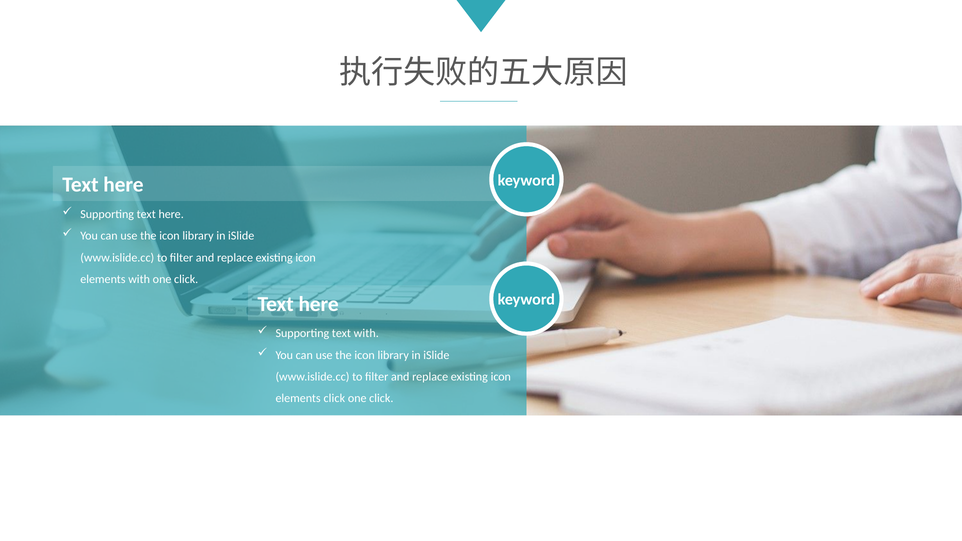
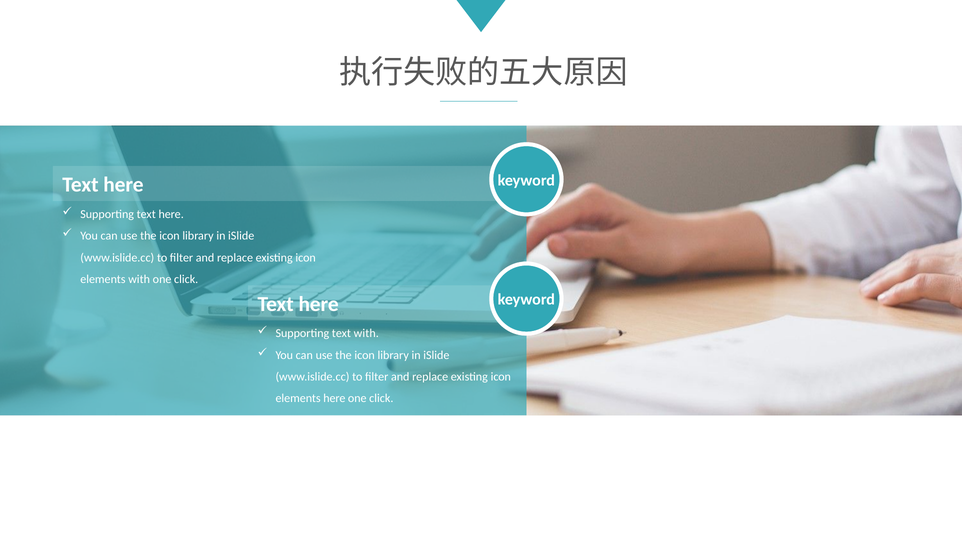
elements click: click -> here (334, 399)
